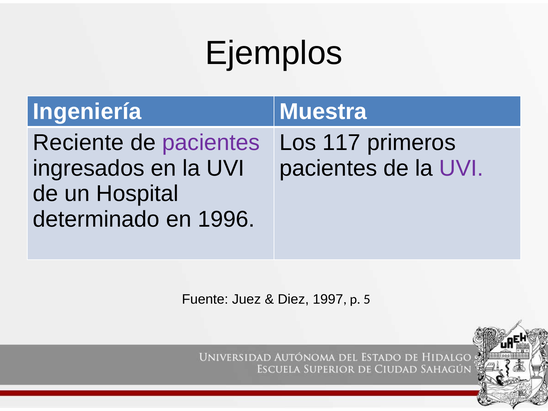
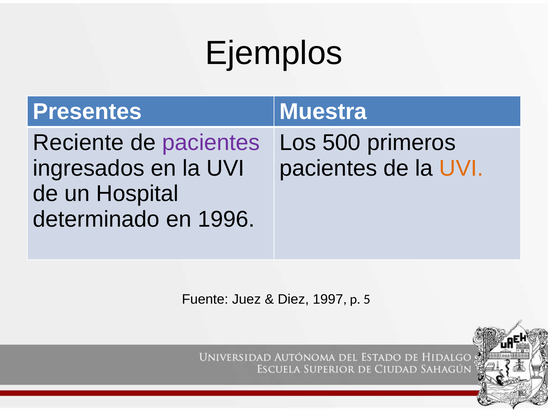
Ingeniería: Ingeniería -> Presentes (87, 112)
117: 117 -> 500 (342, 143)
UVI colour: purple -> orange (461, 168)
